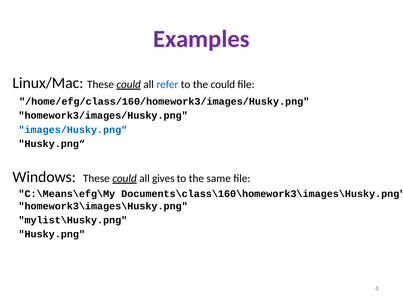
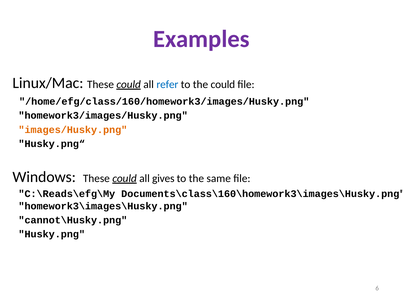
images/Husky.png colour: blue -> orange (73, 130)
C:\Means\efg\My: C:\Means\efg\My -> C:\Reads\efg\My (67, 194)
mylist\Husky.png: mylist\Husky.png -> cannot\Husky.png (73, 220)
